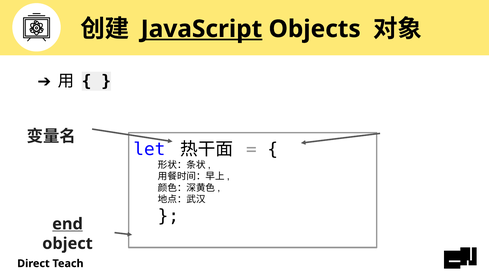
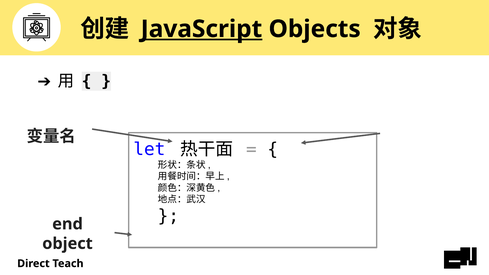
end underline: present -> none (68, 224)
